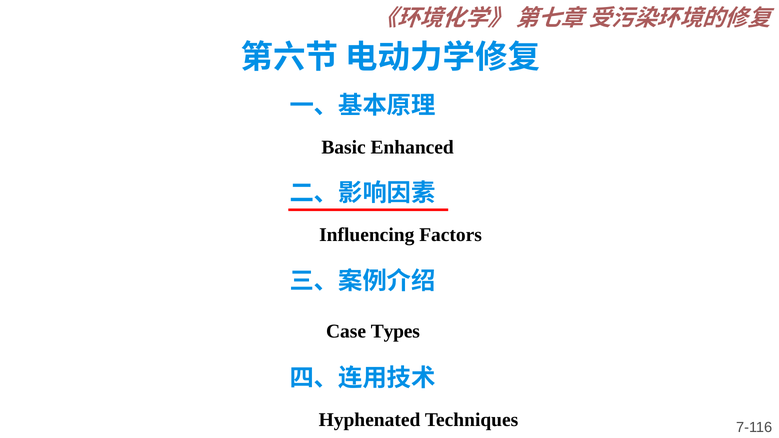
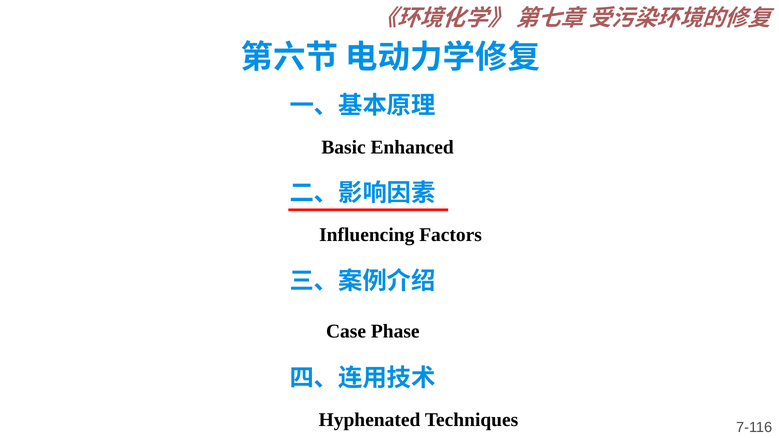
Types: Types -> Phase (395, 331)
